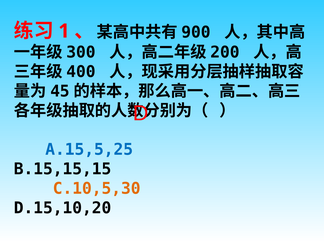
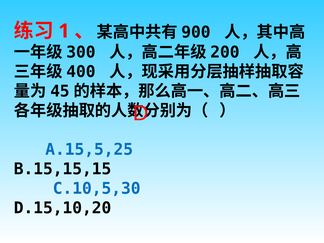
C.10,5,30 colour: orange -> blue (97, 188)
